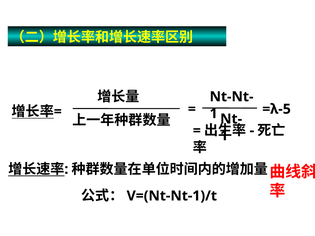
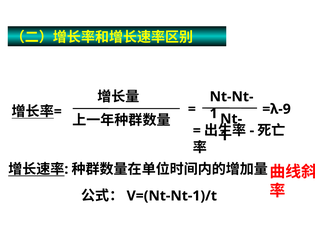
=λ-5: =λ-5 -> =λ-9 (277, 109)
